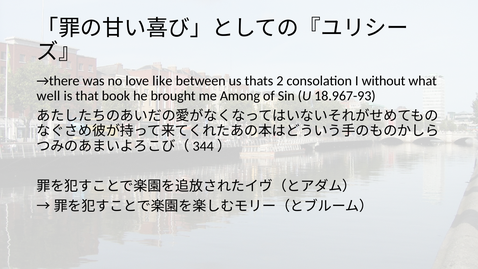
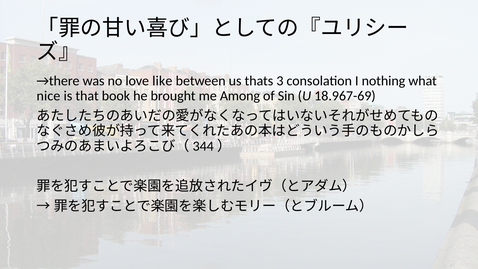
2: 2 -> 3 (280, 81)
without: without -> nothing (383, 81)
well: well -> nice (48, 96)
18.967-93: 18.967-93 -> 18.967-69 (345, 96)
